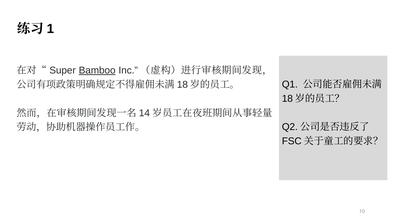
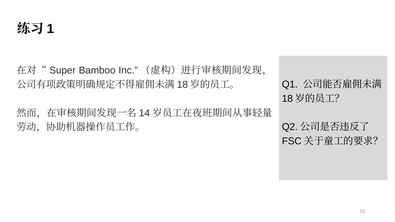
Bamboo underline: present -> none (97, 70)
